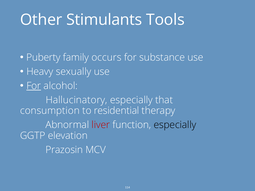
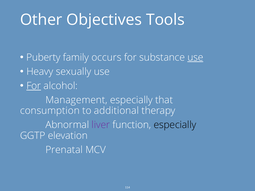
Stimulants: Stimulants -> Objectives (104, 20)
use underline: none -> present (195, 57)
Hallucinatory: Hallucinatory -> Management (76, 100)
residential: residential -> additional (116, 111)
liver colour: red -> purple (101, 125)
Prazosin: Prazosin -> Prenatal (64, 150)
